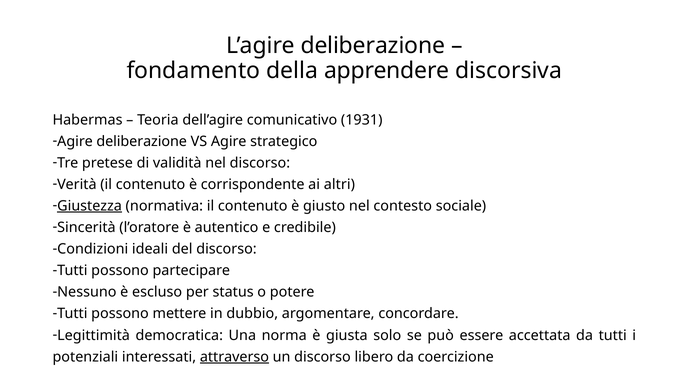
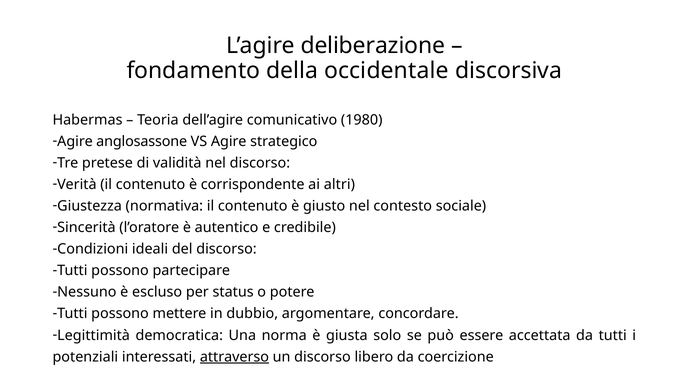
apprendere: apprendere -> occidentale (386, 70)
1931: 1931 -> 1980 (362, 120)
Agire deliberazione: deliberazione -> anglosassone (142, 141)
Giustezza underline: present -> none (90, 206)
